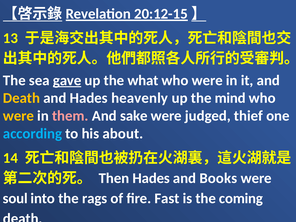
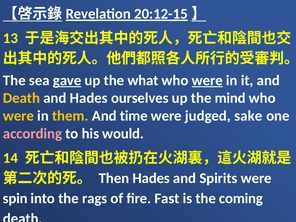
were underline: none -> present (207, 80)
heavenly: heavenly -> ourselves (140, 98)
them colour: pink -> yellow (70, 116)
sake: sake -> time (134, 116)
thief: thief -> sake (248, 116)
according colour: light blue -> pink (33, 134)
about: about -> would (123, 134)
Books: Books -> Spirits (218, 178)
soul: soul -> spin (15, 198)
